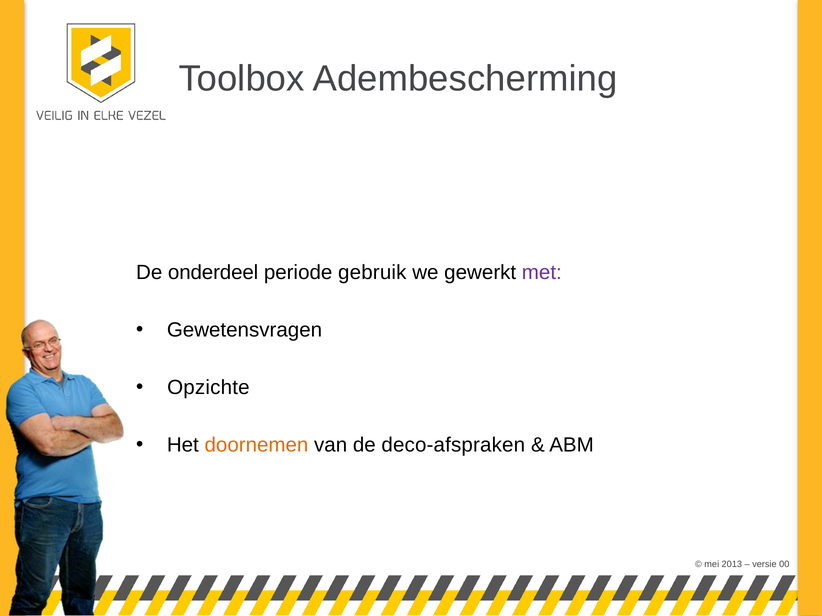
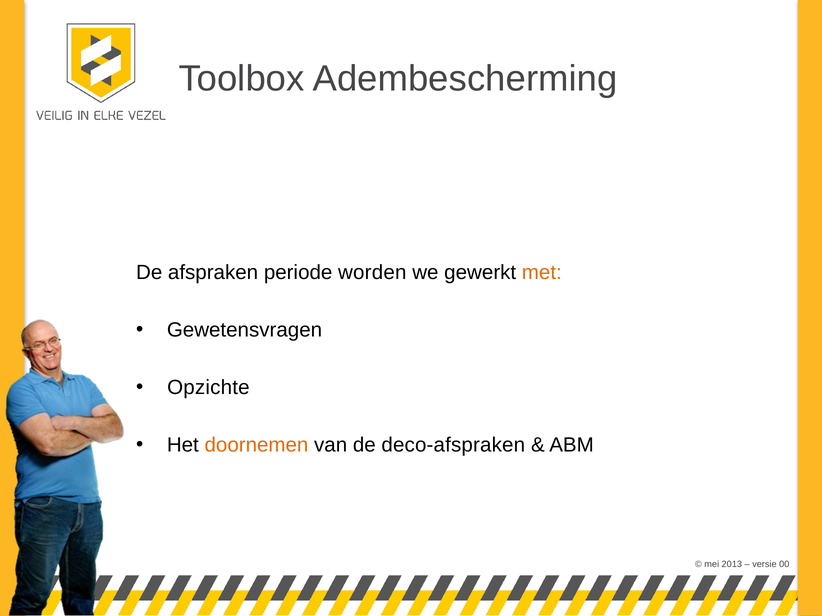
onderdeel: onderdeel -> afspraken (213, 273)
gebruik: gebruik -> worden (372, 273)
met colour: purple -> orange (542, 273)
